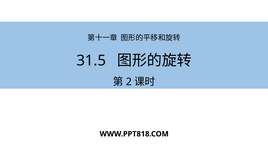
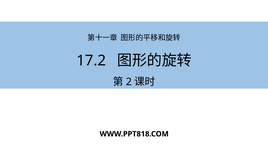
31.5: 31.5 -> 17.2 (91, 61)
